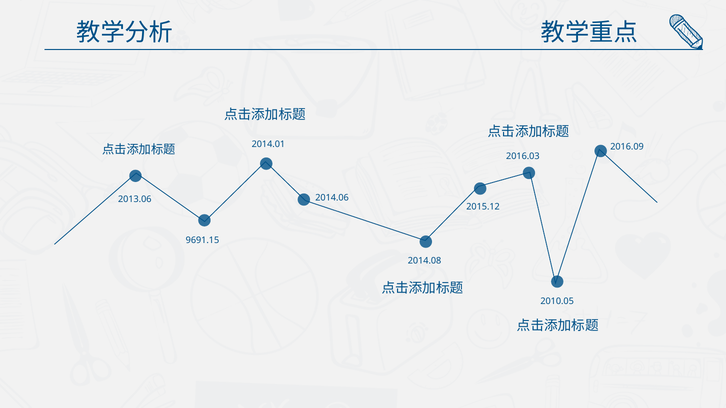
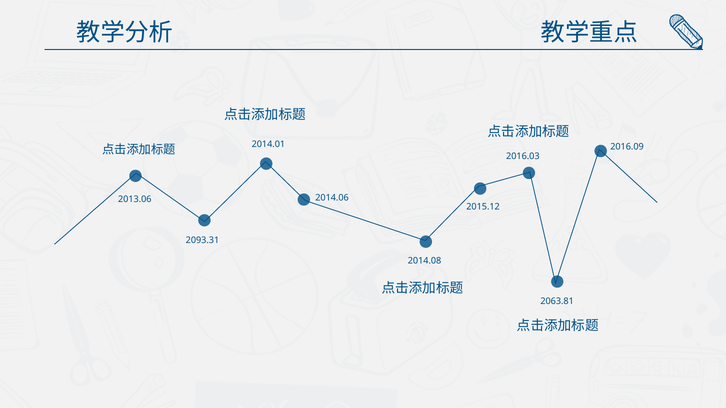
9691.15: 9691.15 -> 2093.31 (202, 240)
2010.05: 2010.05 -> 2063.81 (557, 301)
